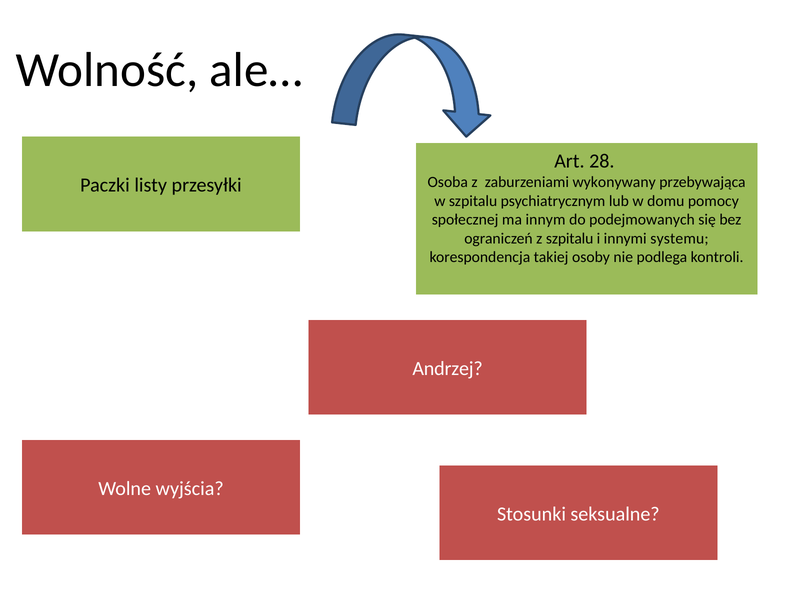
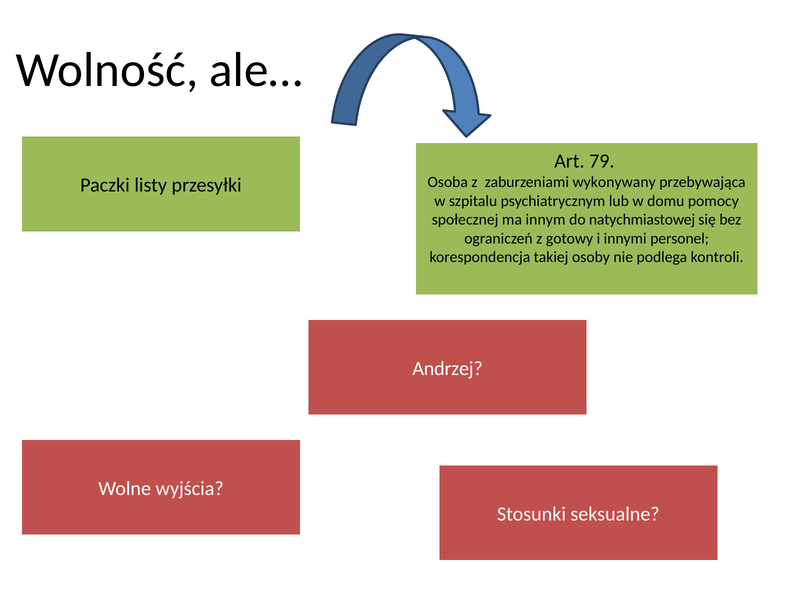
28: 28 -> 79 (602, 161)
podejmowanych: podejmowanych -> natychmiastowej (642, 220)
z szpitalu: szpitalu -> gotowy (570, 239)
systemu: systemu -> personel (680, 239)
